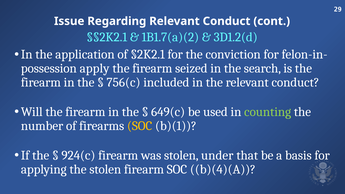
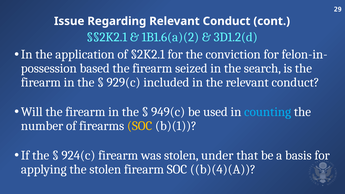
1B1.7(a)(2: 1B1.7(a)(2 -> 1B1.6(a)(2 (170, 37)
apply: apply -> based (95, 68)
756(c: 756(c -> 929(c (124, 82)
649(c: 649(c -> 949(c (168, 112)
counting colour: light green -> light blue (268, 112)
